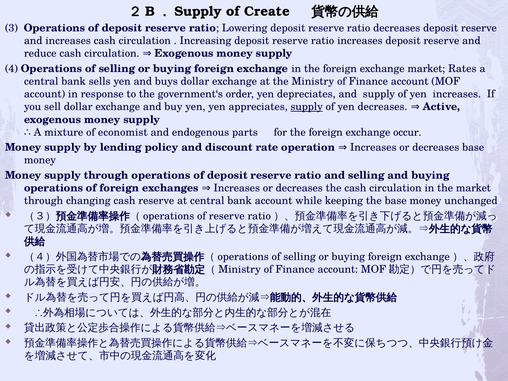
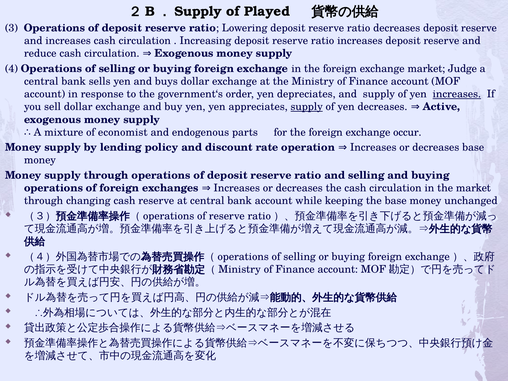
Create: Create -> Played (267, 11)
Rates: Rates -> Judge (462, 69)
increases underline: none -> present (457, 94)
